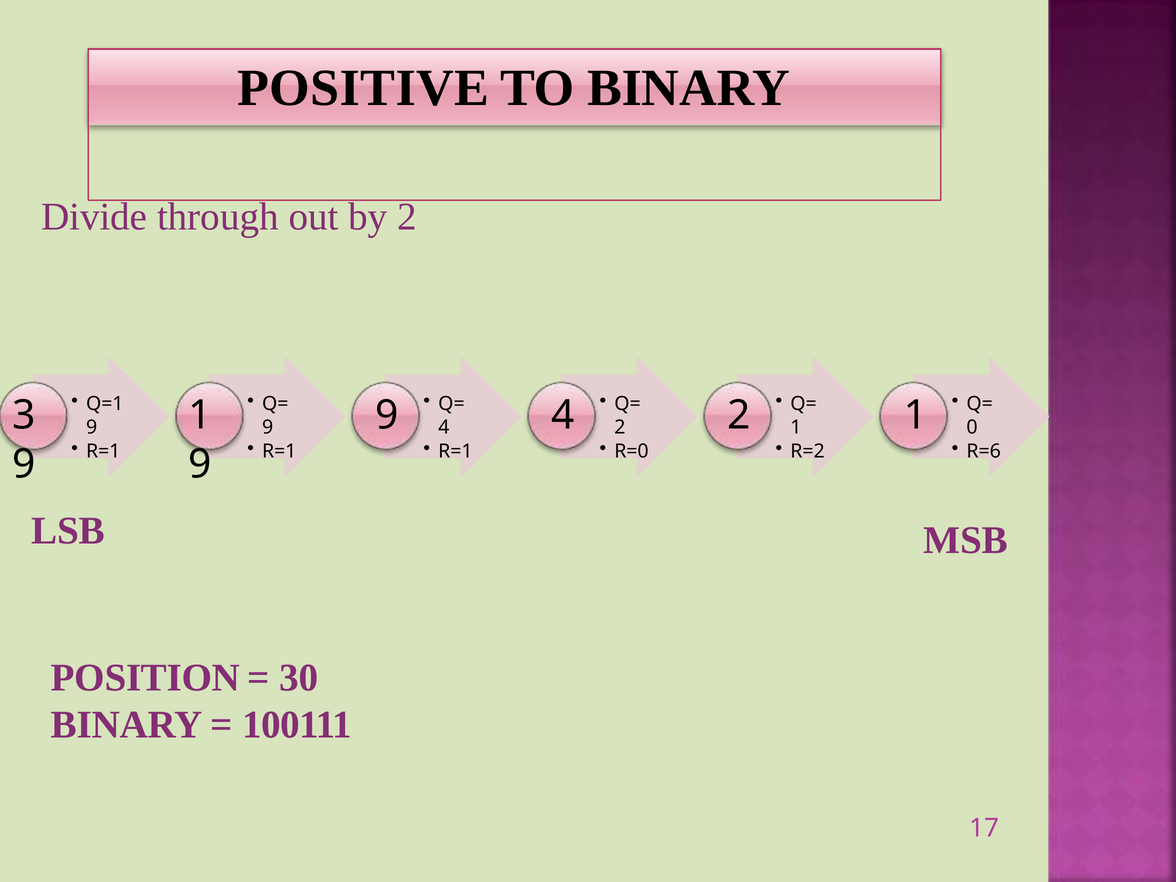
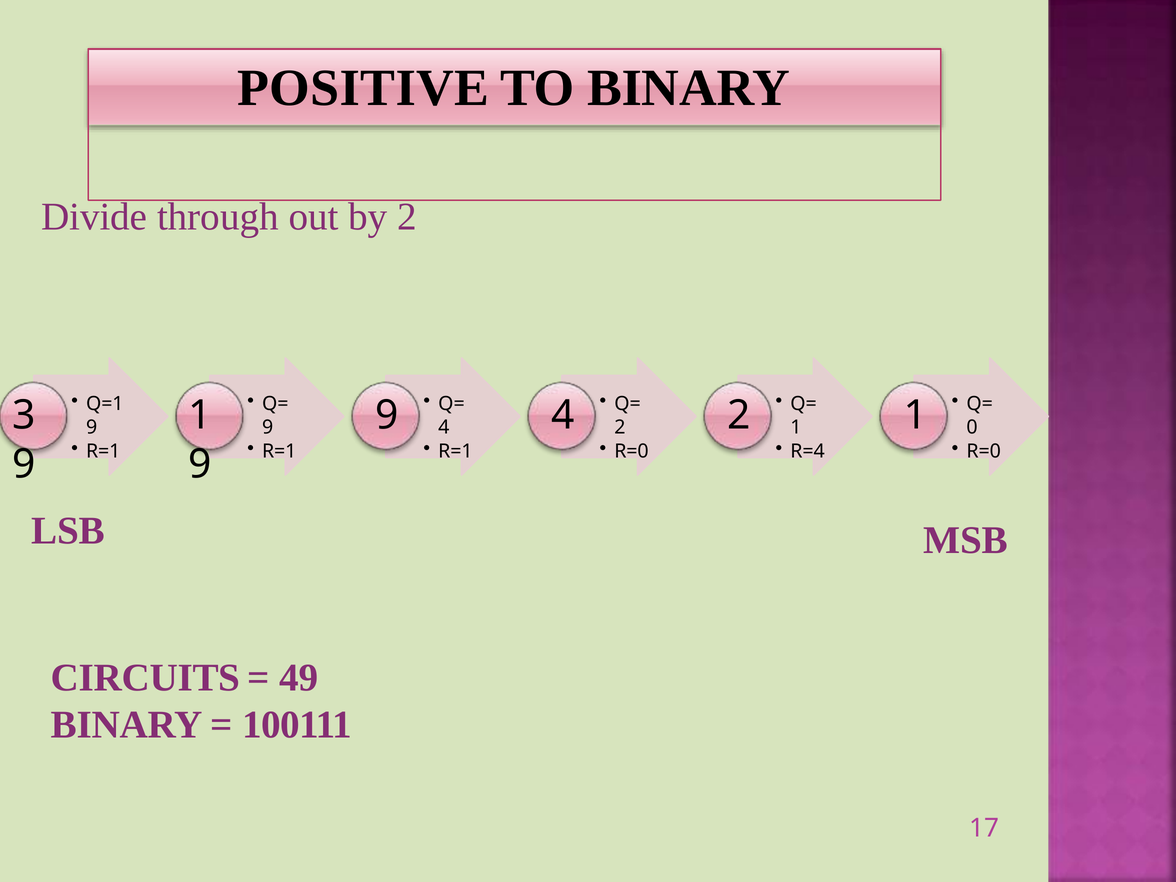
R=2: R=2 -> R=4 (808, 451)
R=6: R=6 -> R=0 (984, 451)
POSITION: POSITION -> CIRCUITS (146, 678)
30: 30 -> 49 (299, 678)
